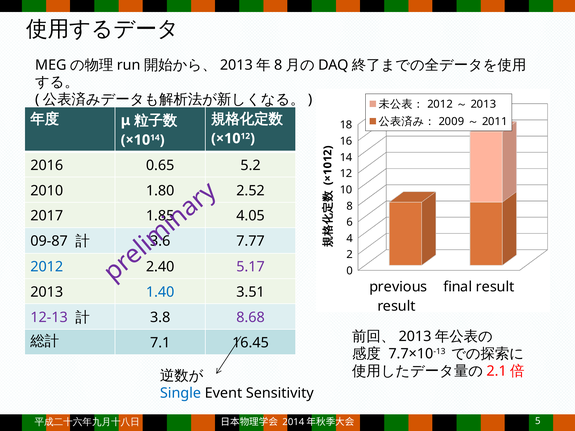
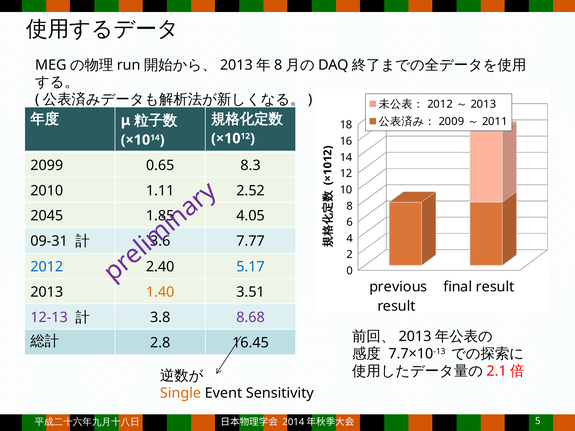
2016: 2016 -> 2099 (47, 165)
5.2: 5.2 -> 8.3 (251, 165)
1.80: 1.80 -> 1.11 (160, 191)
2017: 2017 -> 2045 (47, 216)
09-87: 09-87 -> 09-31 (49, 241)
5.17 colour: purple -> blue (251, 267)
1.40 colour: blue -> orange (160, 292)
7.1: 7.1 -> 2.8 (160, 343)
Single colour: blue -> orange (180, 393)
